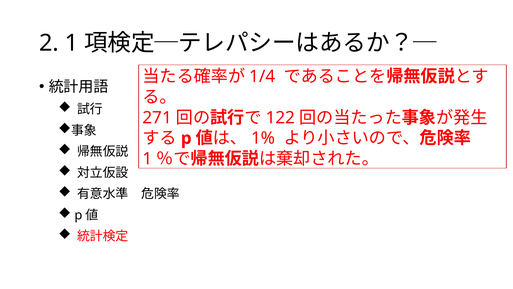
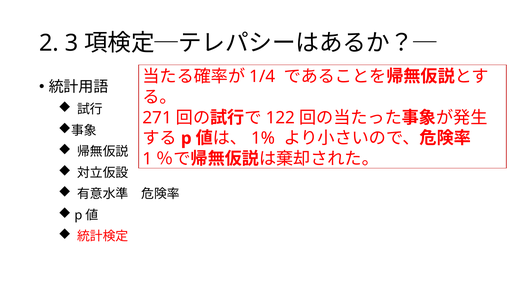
2 1: 1 -> 3 (72, 43)
